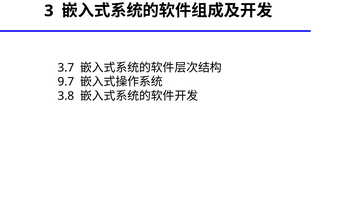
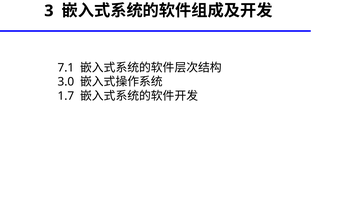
3.7: 3.7 -> 7.1 (66, 68)
9.7: 9.7 -> 3.0 (66, 82)
3.8: 3.8 -> 1.7 (66, 96)
